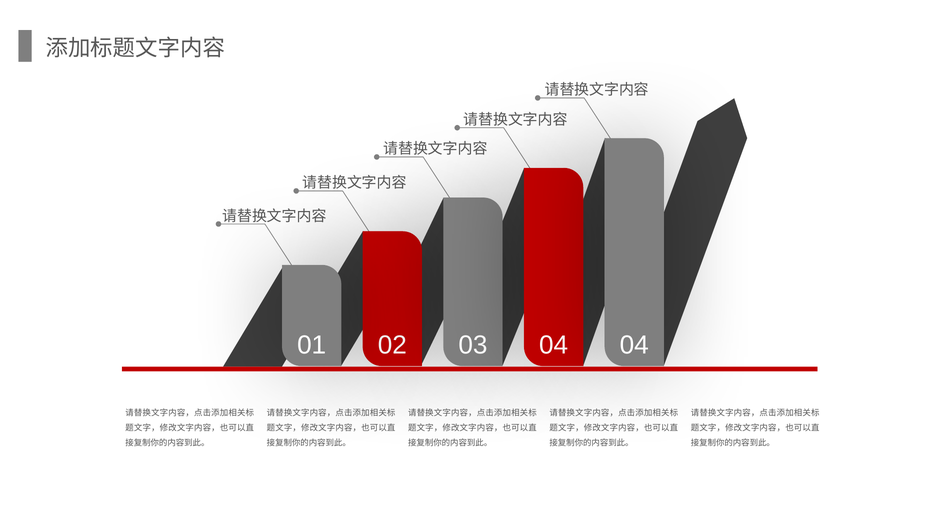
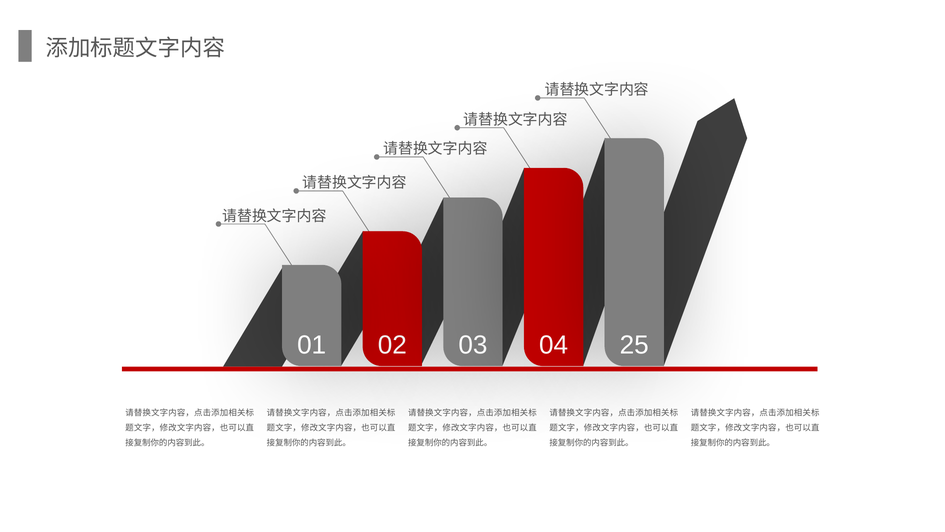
04: 04 -> 25 (634, 345)
